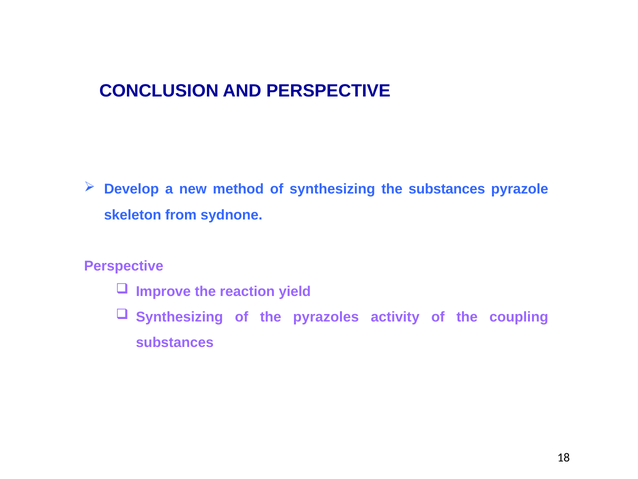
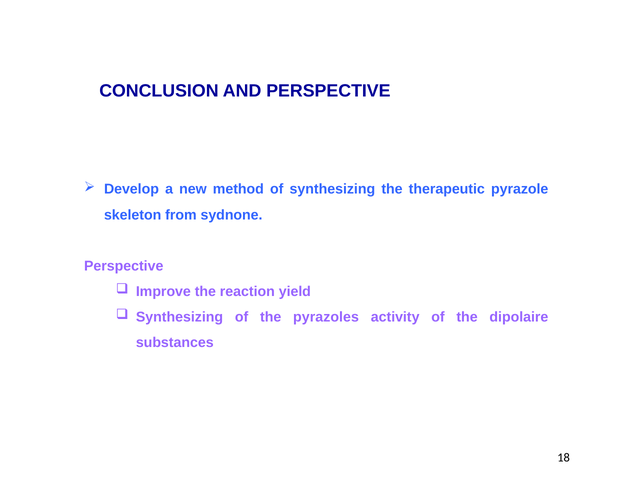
the substances: substances -> therapeutic (447, 189)
coupling: coupling -> dipolaire (519, 317)
